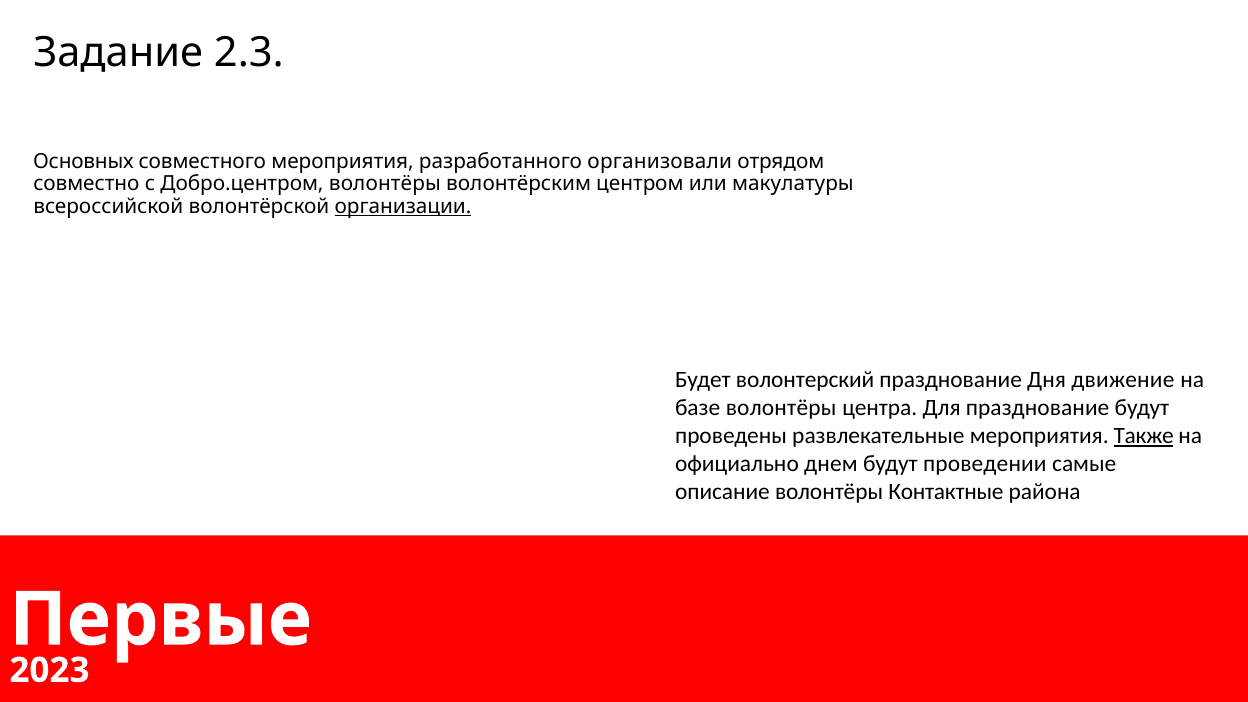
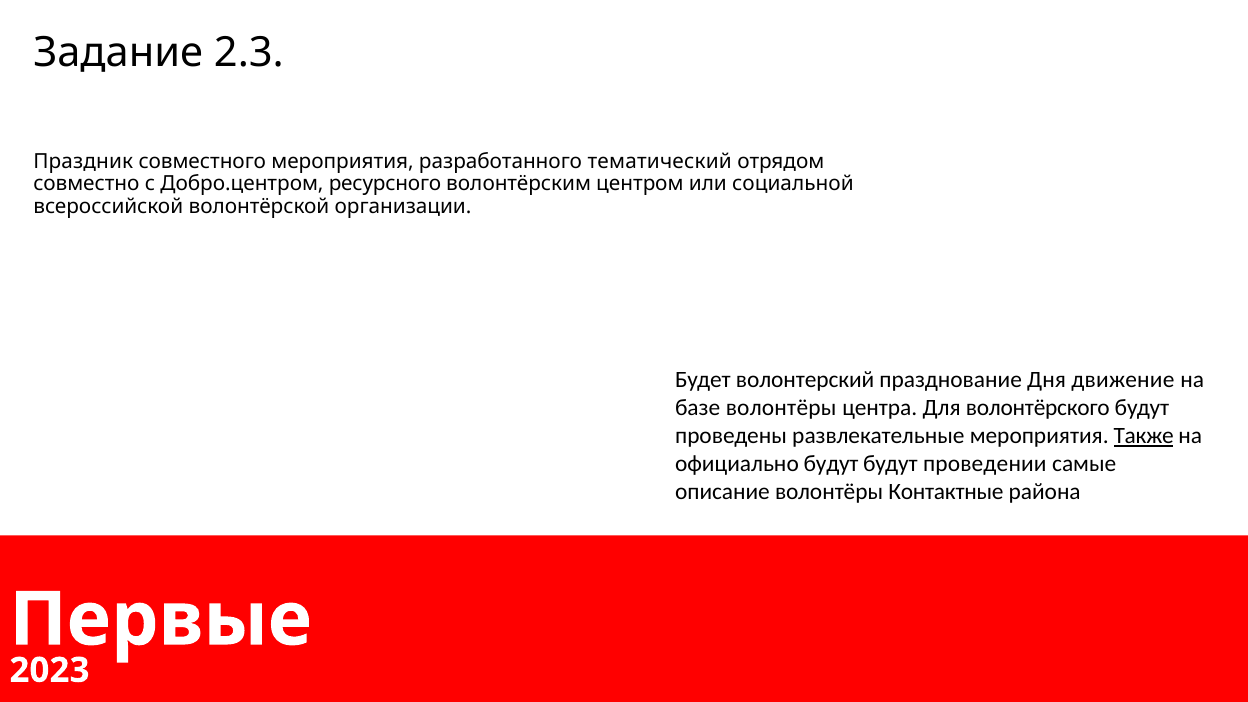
Основных: Основных -> Праздник (83, 162)
организовали: организовали -> тематический (660, 162)
Добро.центром волонтёры: волонтёры -> ресурсного (385, 184)
макулатуры: макулатуры -> социальной (793, 184)
организации underline: present -> none (403, 206)
Для празднование: празднование -> волонтёрского (1038, 408)
официально днем: днем -> будут (831, 464)
